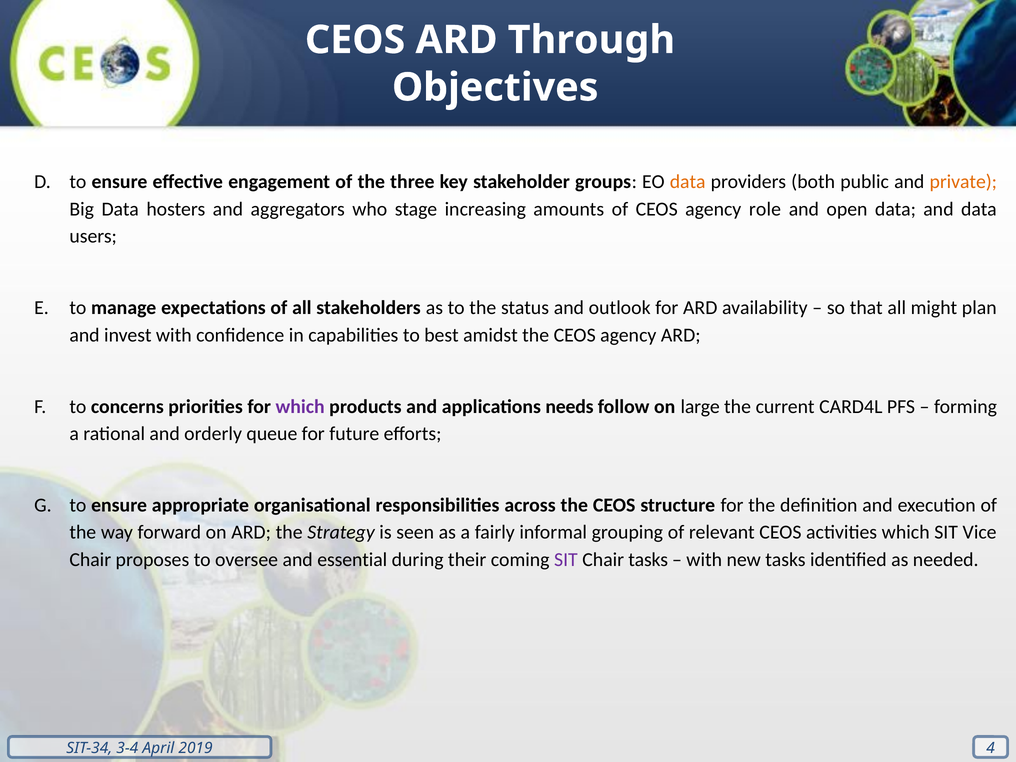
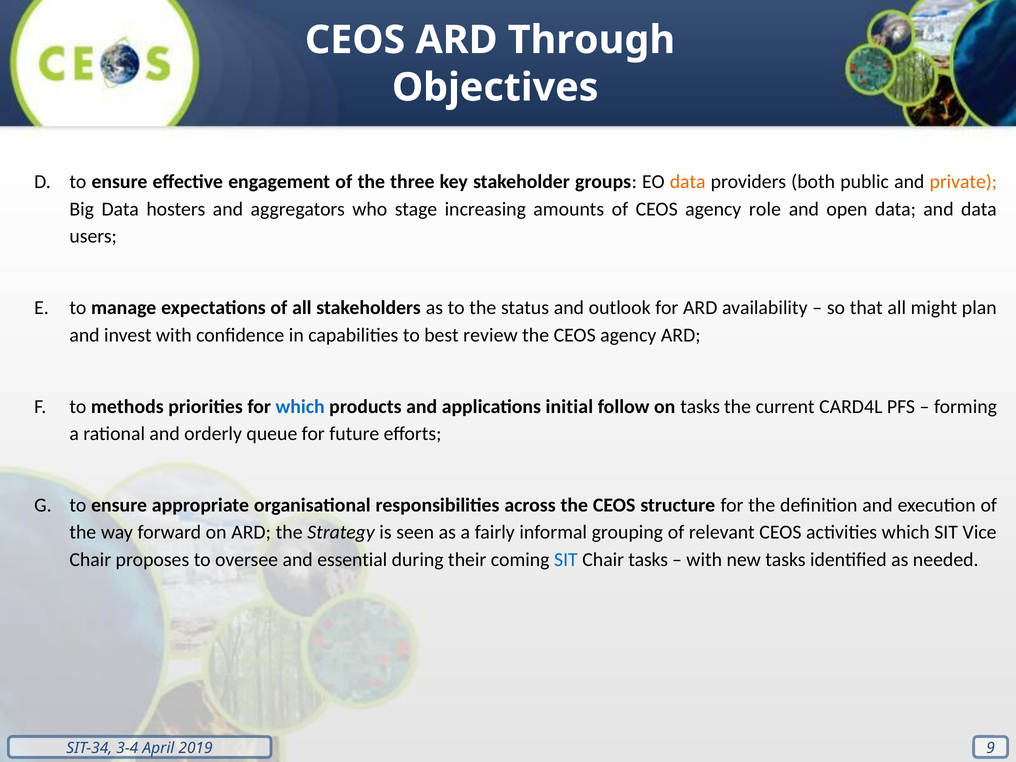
amidst: amidst -> review (490, 335)
concerns: concerns -> methods (127, 407)
which colour: purple -> blue (300, 407)
needs: needs -> initial (569, 407)
on large: large -> tasks (700, 407)
SIT colour: purple -> blue (566, 560)
4: 4 -> 9 (991, 748)
